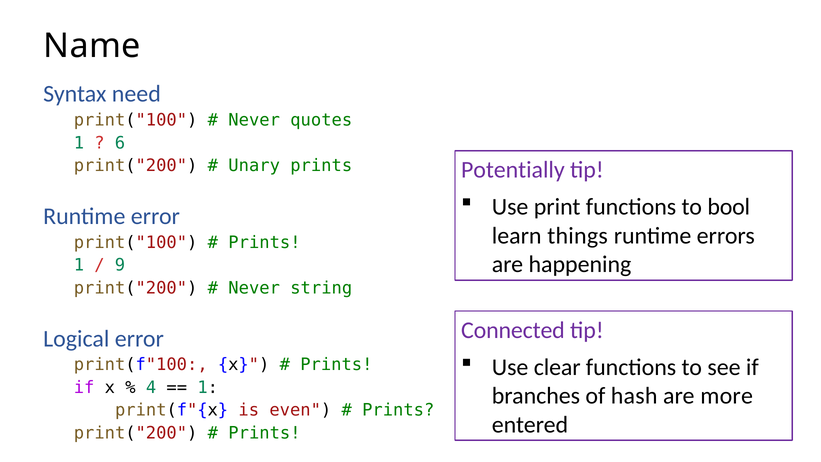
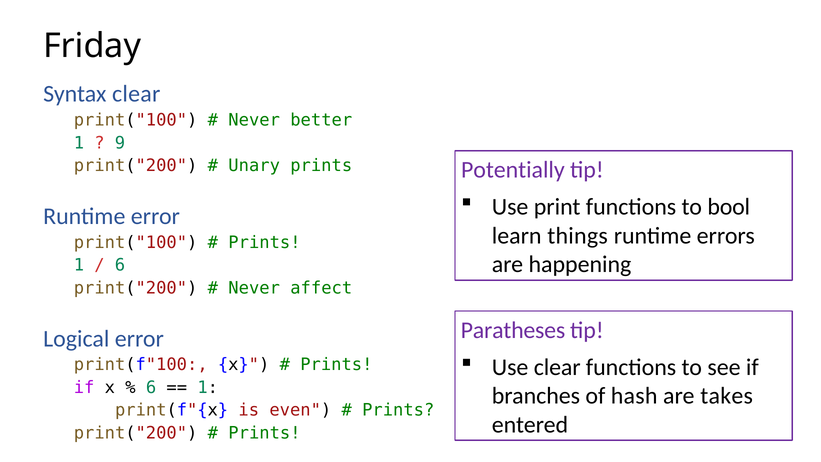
Name: Name -> Friday (92, 46)
Syntax need: need -> clear (136, 94)
quotes: quotes -> better (321, 120)
6: 6 -> 9 (120, 143)
9: 9 -> 6 (120, 265)
string: string -> affect (321, 288)
Connected: Connected -> Paratheses (513, 330)
4: 4 -> 6 (151, 387)
more: more -> takes (727, 396)
